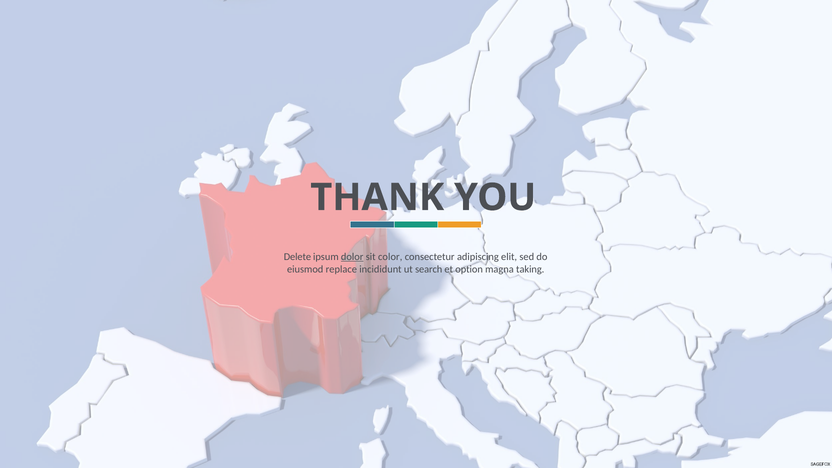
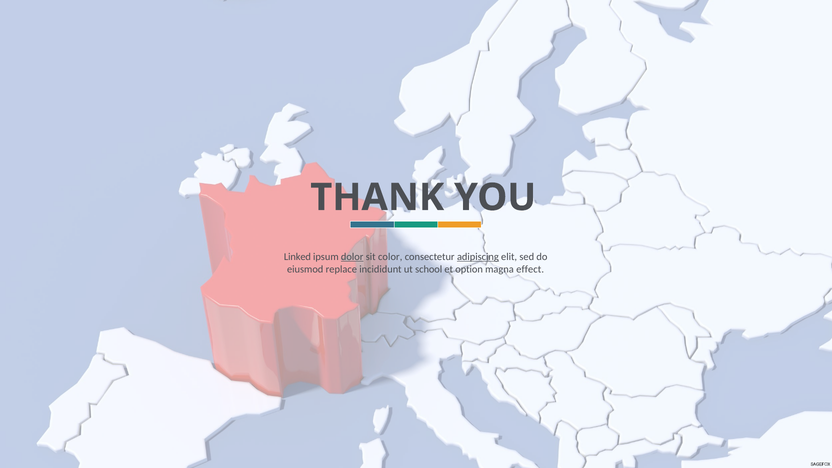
Delete: Delete -> Linked (297, 257)
adipiscing underline: none -> present (478, 257)
search: search -> school (429, 269)
taking: taking -> effect (530, 269)
